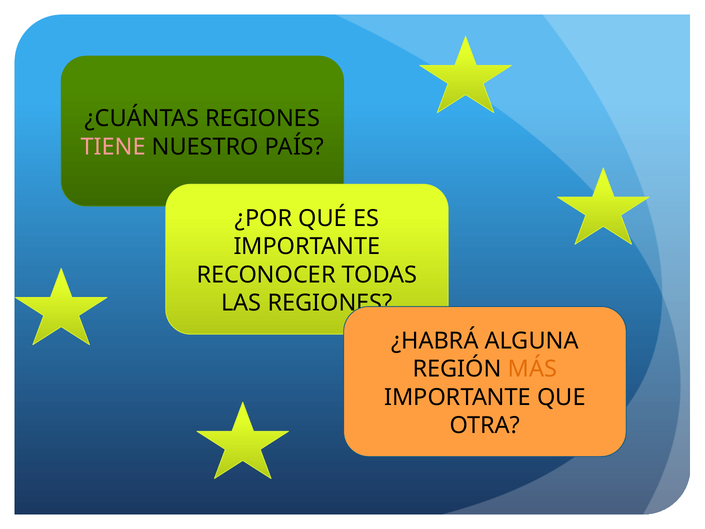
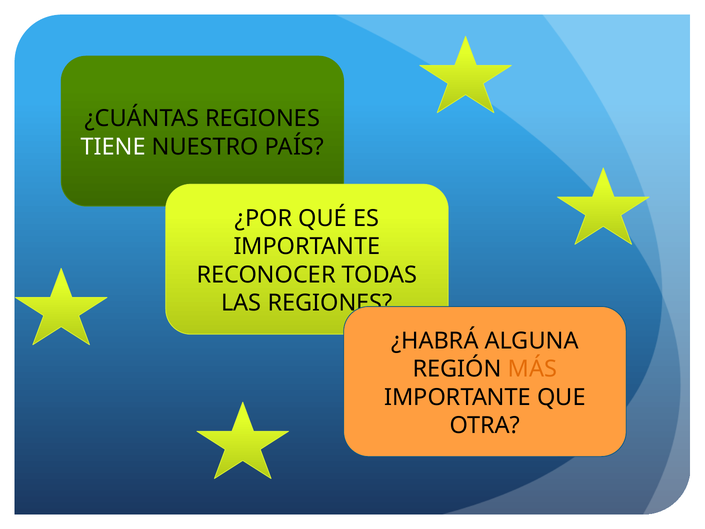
TIENE colour: pink -> white (113, 147)
